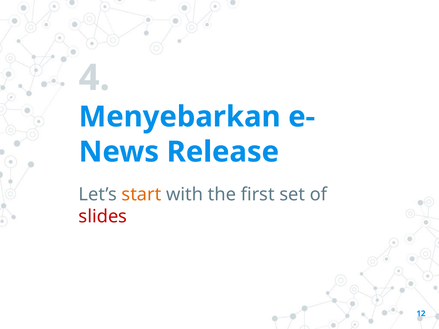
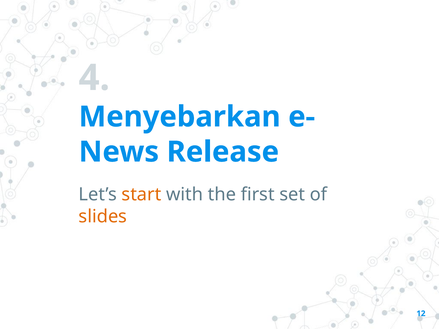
slides colour: red -> orange (103, 217)
